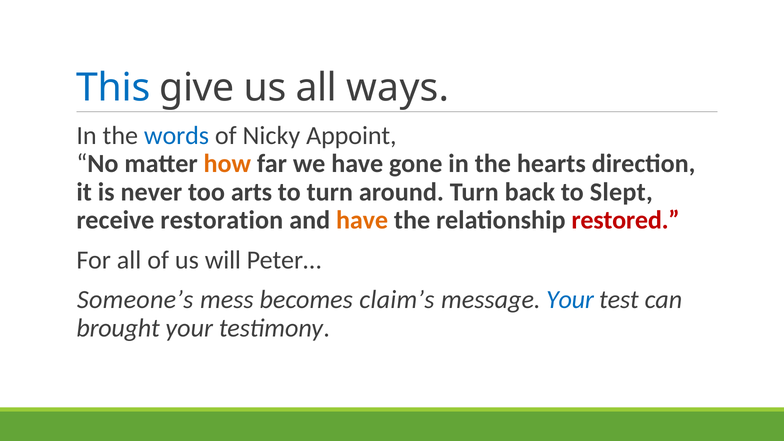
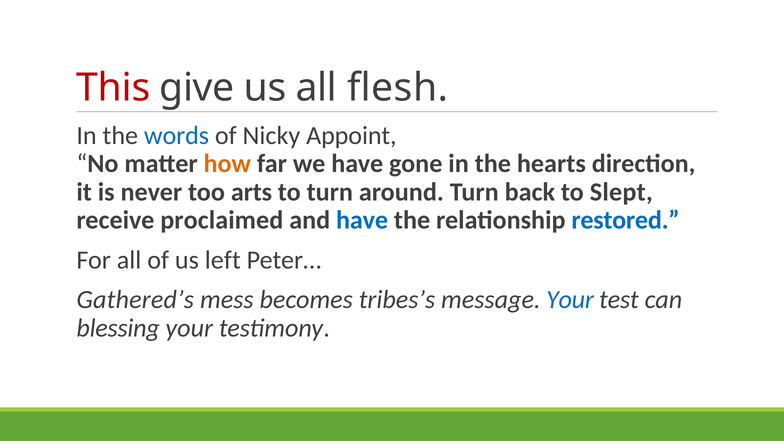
This colour: blue -> red (113, 88)
ways: ways -> flesh (398, 88)
restoration: restoration -> proclaimed (222, 220)
have colour: orange -> blue (362, 220)
restored colour: red -> blue (626, 220)
will: will -> left (223, 260)
Someone’s: Someone’s -> Gathered’s (135, 300)
claim’s: claim’s -> tribes’s (397, 300)
brought: brought -> blessing (118, 328)
